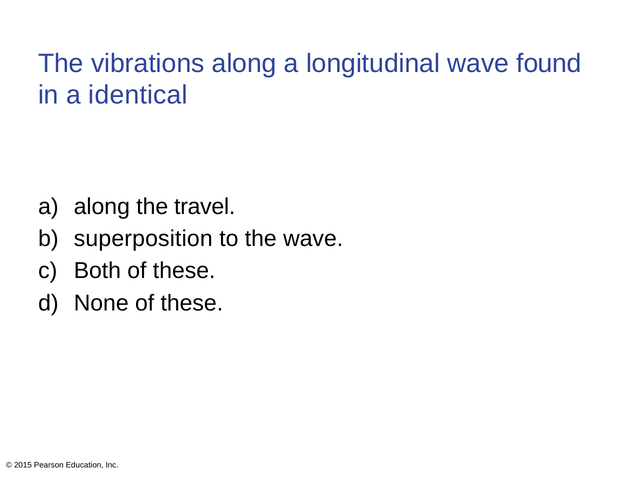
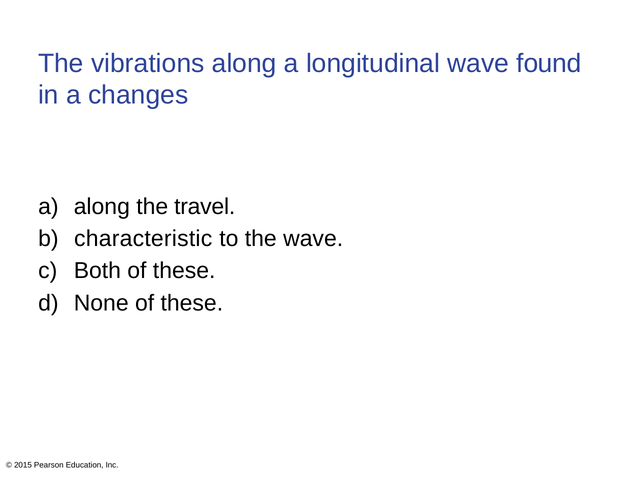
identical: identical -> changes (138, 95)
superposition: superposition -> characteristic (143, 239)
